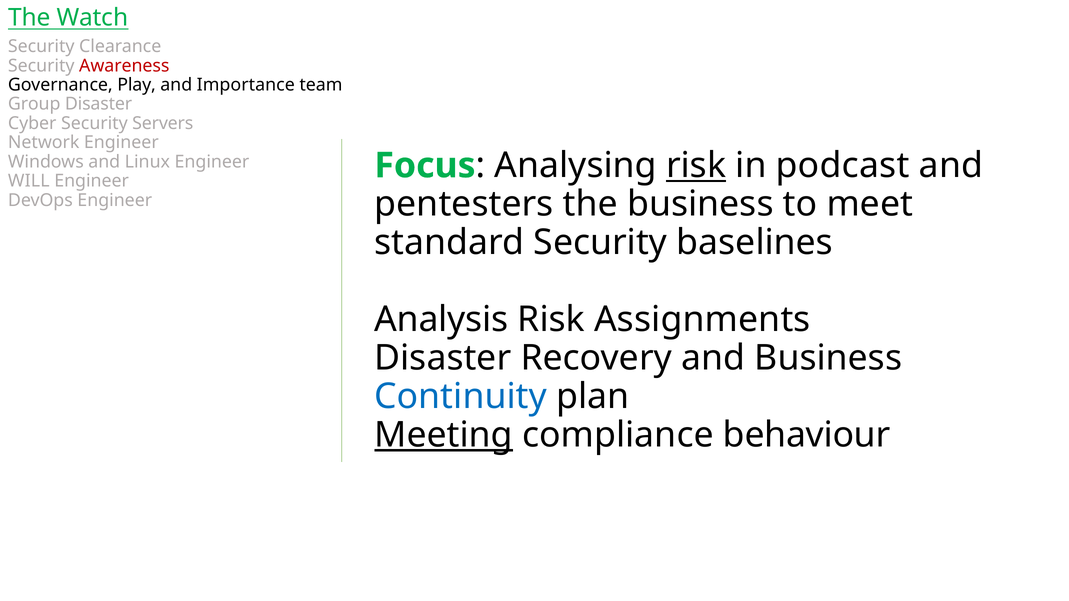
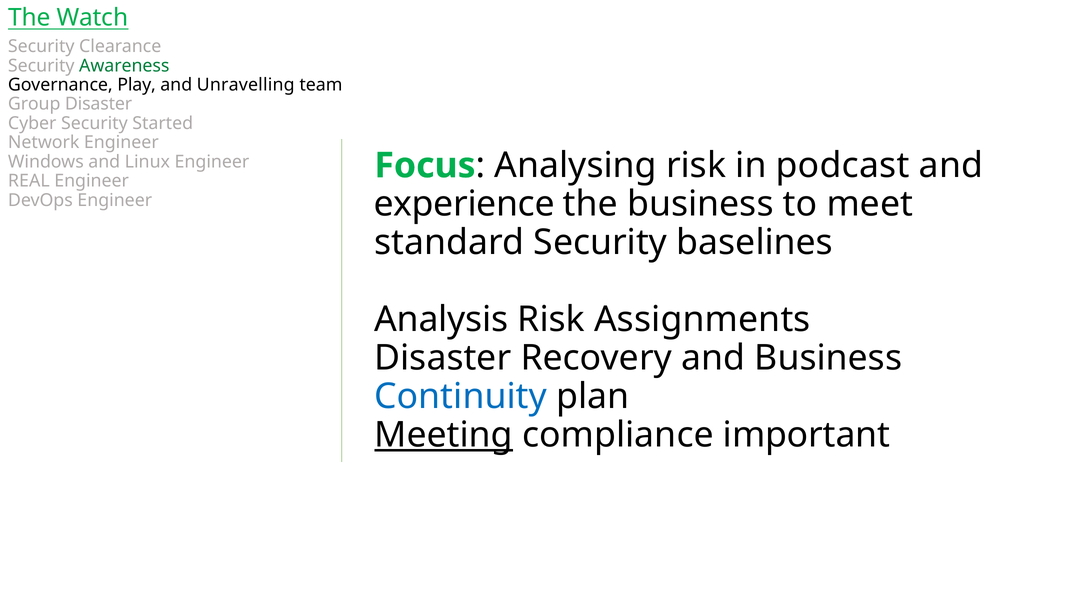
Awareness colour: red -> green (124, 66)
Importance: Importance -> Unravelling (246, 85)
Servers: Servers -> Started (163, 123)
risk underline: present -> none (696, 166)
WILL: WILL -> REAL (29, 181)
pentesters: pentesters -> experience (464, 204)
behaviour: behaviour -> important (807, 435)
